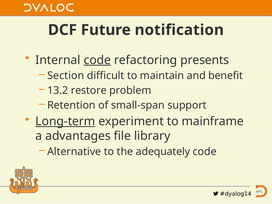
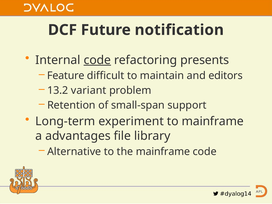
Section: Section -> Feature (66, 76)
benefit: benefit -> editors (226, 76)
restore: restore -> variant (89, 90)
Long-term underline: present -> none (65, 121)
the adequately: adequately -> mainframe (163, 152)
